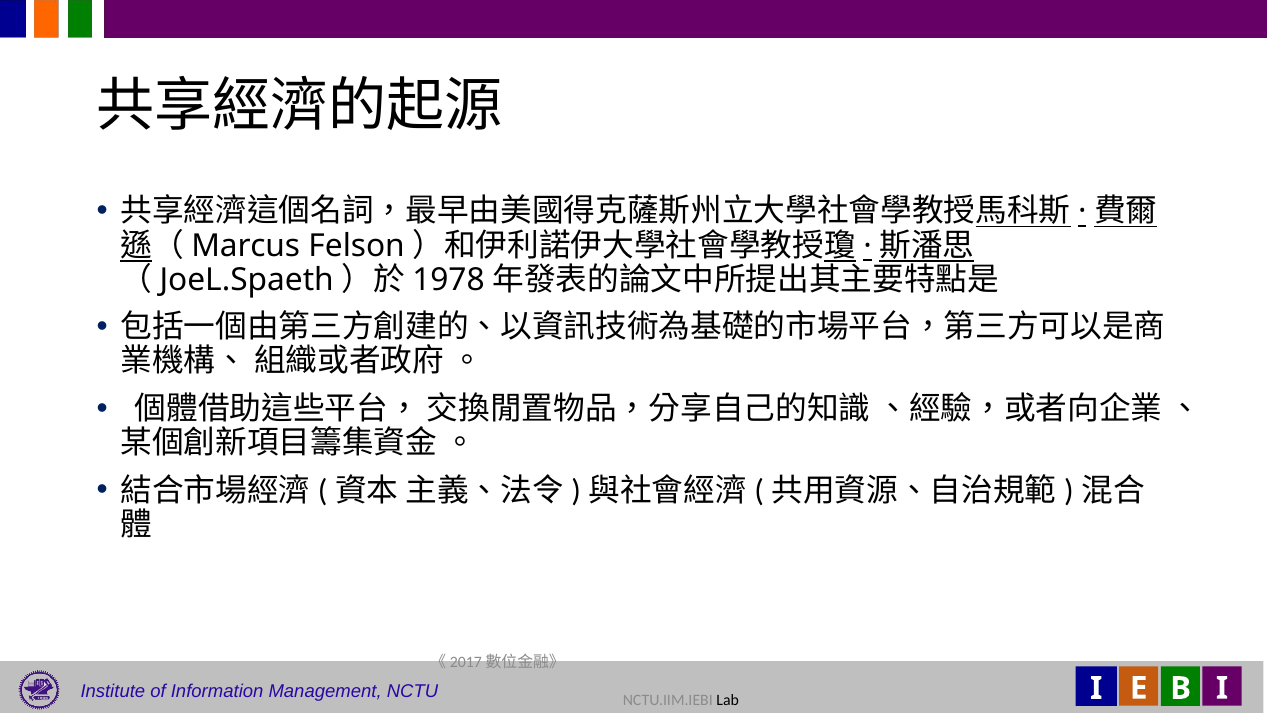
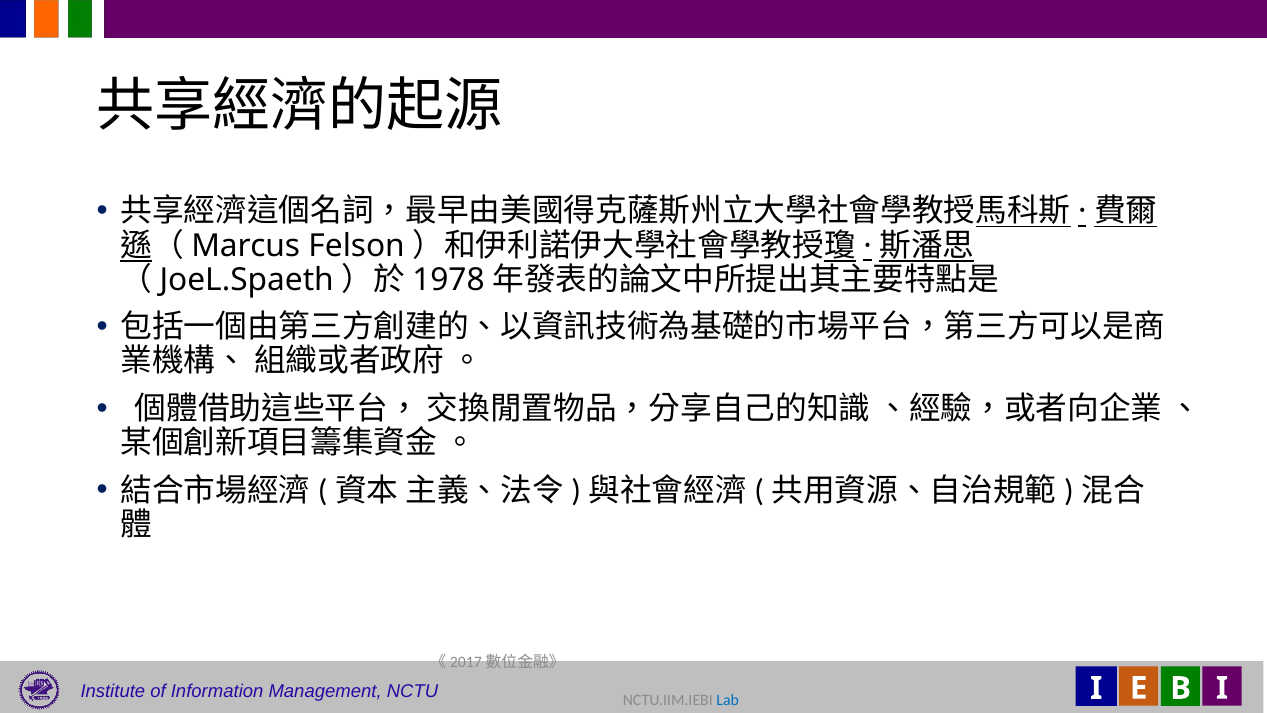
Lab colour: black -> blue (728, 700)
